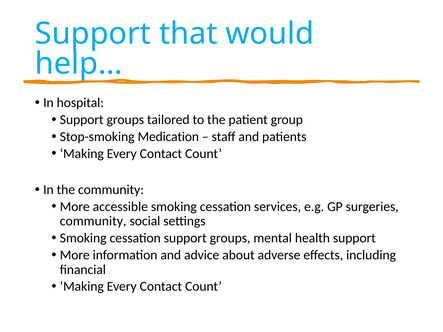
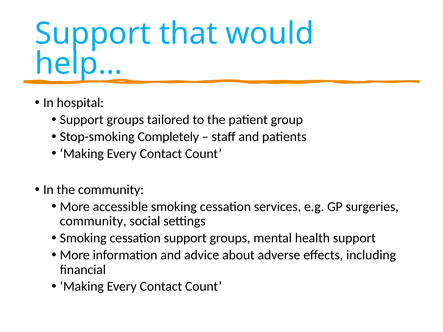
Medication: Medication -> Completely (168, 137)
